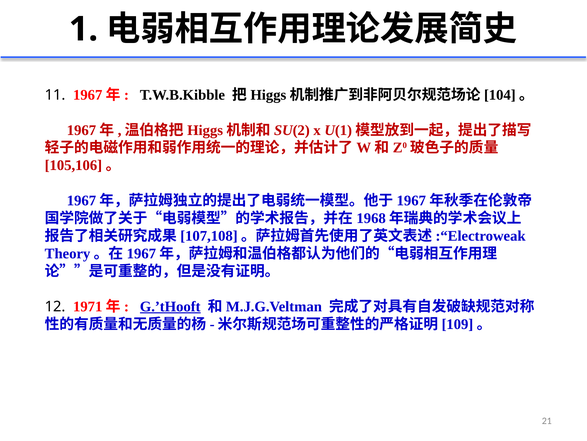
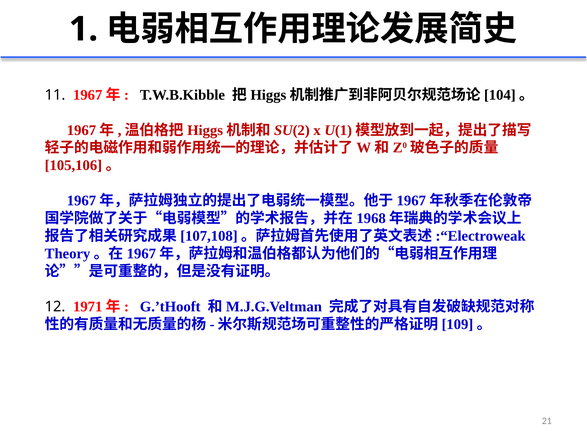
G.’tHooft underline: present -> none (170, 306)
